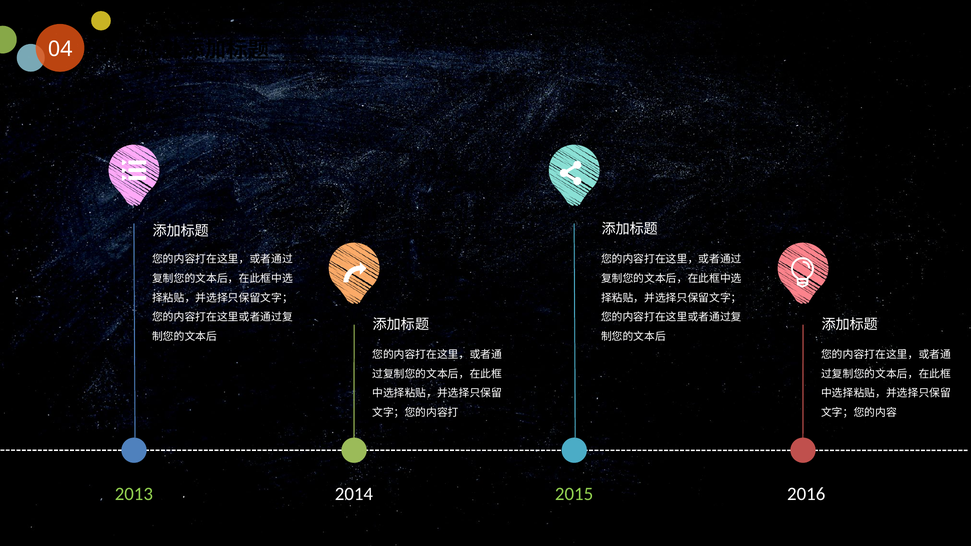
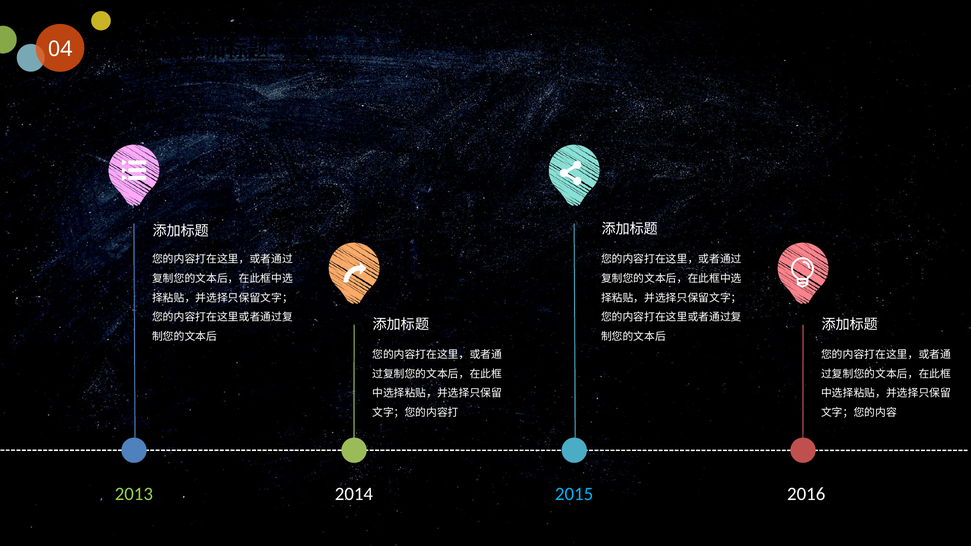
2015 colour: light green -> light blue (574, 494)
